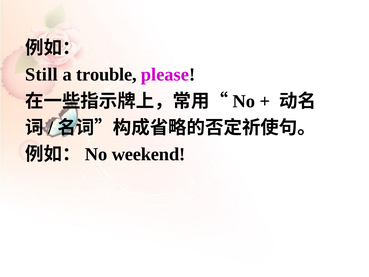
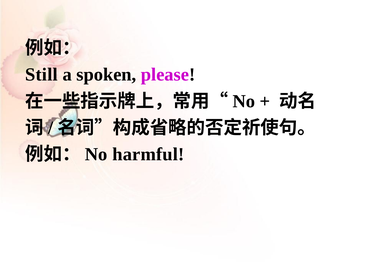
trouble: trouble -> spoken (106, 75)
weekend: weekend -> harmful (148, 154)
